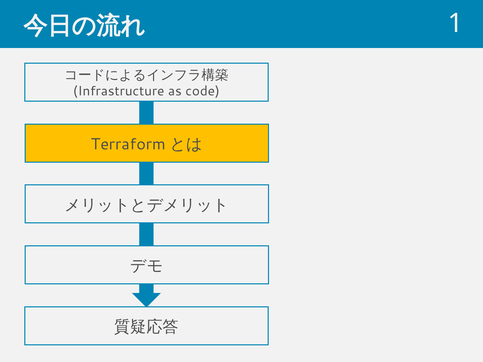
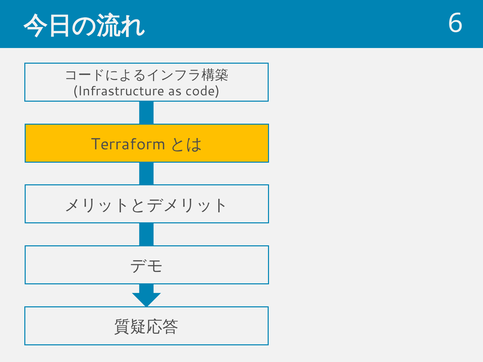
1: 1 -> 6 (455, 23)
